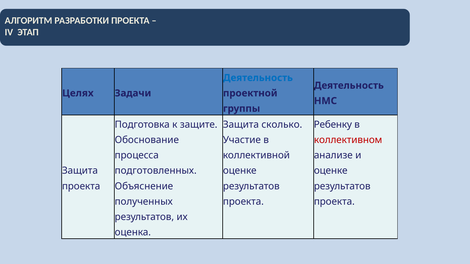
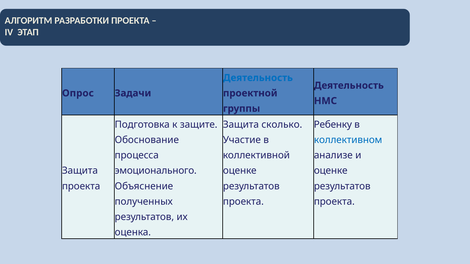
Целях: Целях -> Опрос (78, 93)
коллективном colour: red -> blue (348, 140)
подготовленных: подготовленных -> эмоционального (156, 171)
